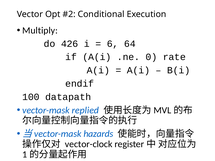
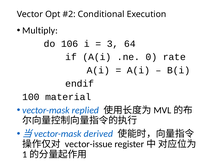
426: 426 -> 106 (70, 44)
6: 6 -> 3 (113, 44)
datapath: datapath -> material (68, 97)
hazards: hazards -> derived (98, 134)
vector-clock: vector-clock -> vector-issue (89, 144)
